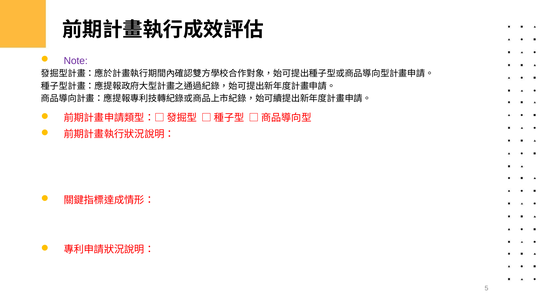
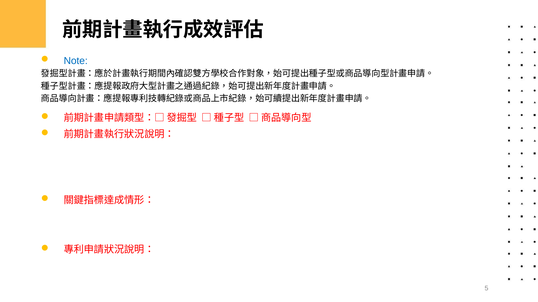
Note colour: purple -> blue (76, 61)
